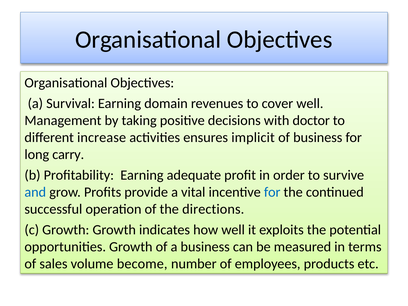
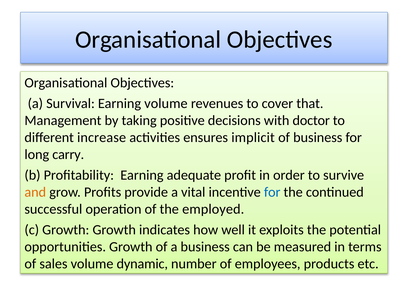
Earning domain: domain -> volume (166, 104)
cover well: well -> that (310, 104)
and colour: blue -> orange (35, 192)
directions: directions -> employed (213, 209)
become: become -> dynamic (142, 264)
